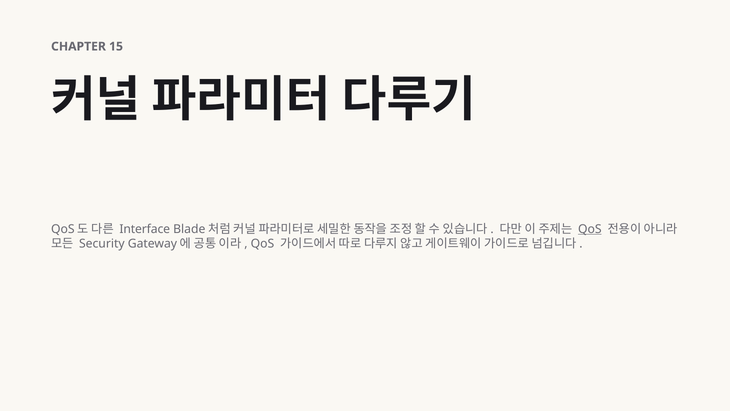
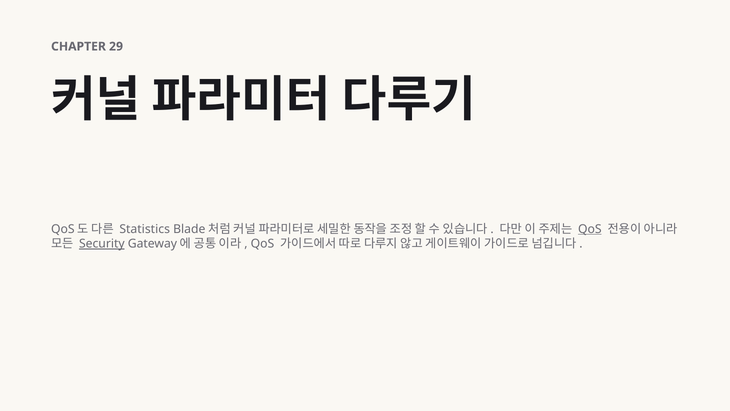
15: 15 -> 29 (116, 46)
Interface: Interface -> Statistics (145, 229)
Security underline: none -> present (102, 244)
